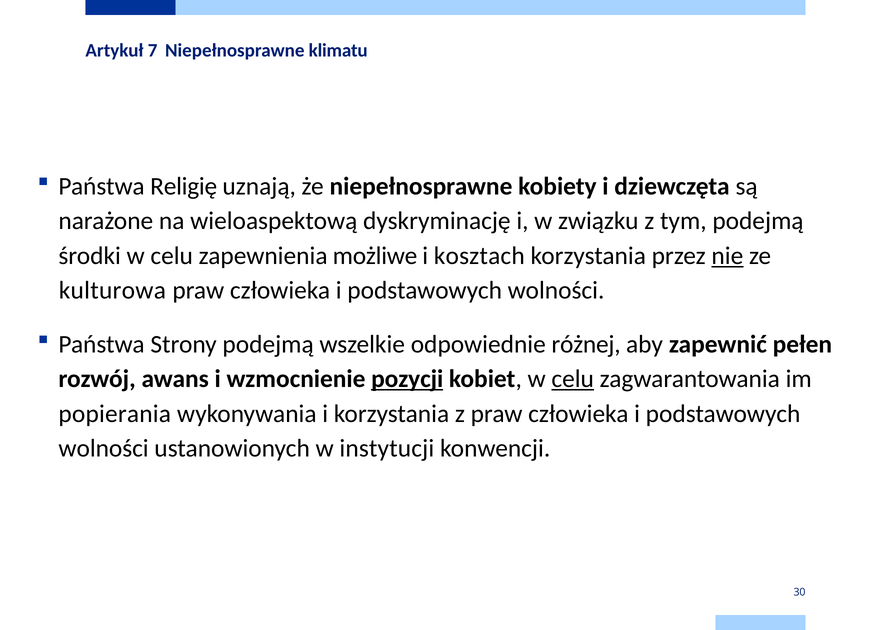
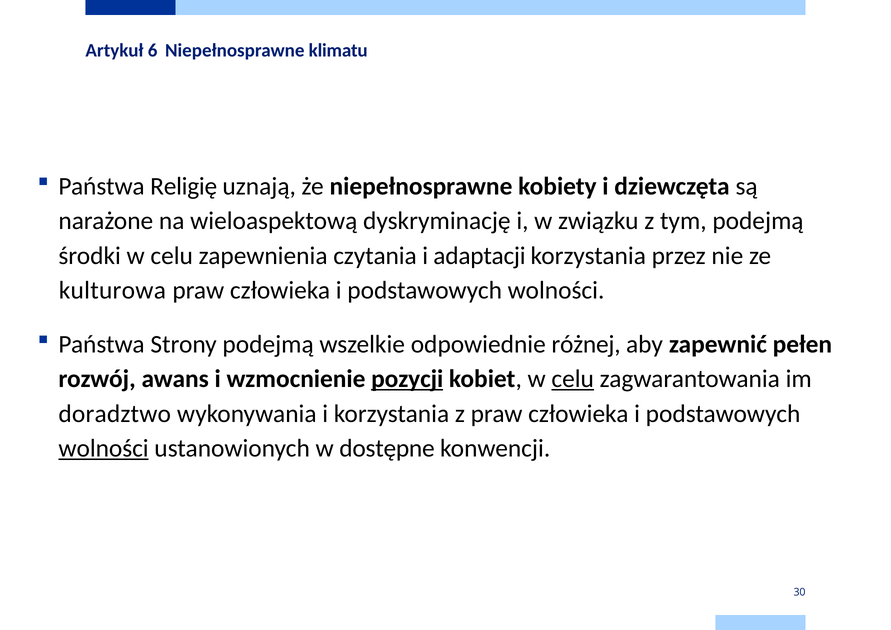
7: 7 -> 6 (153, 50)
możliwe: możliwe -> czytania (375, 256)
kosztach: kosztach -> adaptacji (480, 256)
nie underline: present -> none (727, 256)
popierania: popierania -> doradztwo (115, 414)
wolności underline: none -> present (104, 449)
instytucji: instytucji -> dostępne (387, 449)
